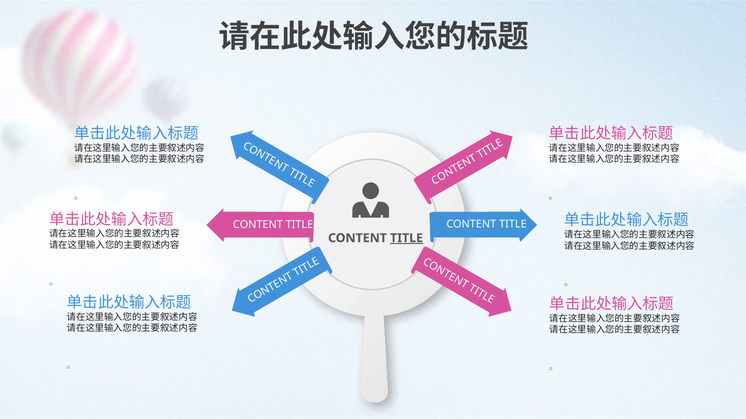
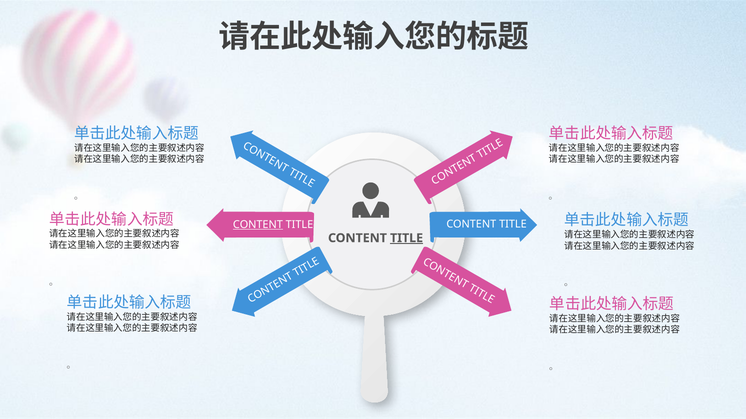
CONTENT underline: none -> present (258, 225)
